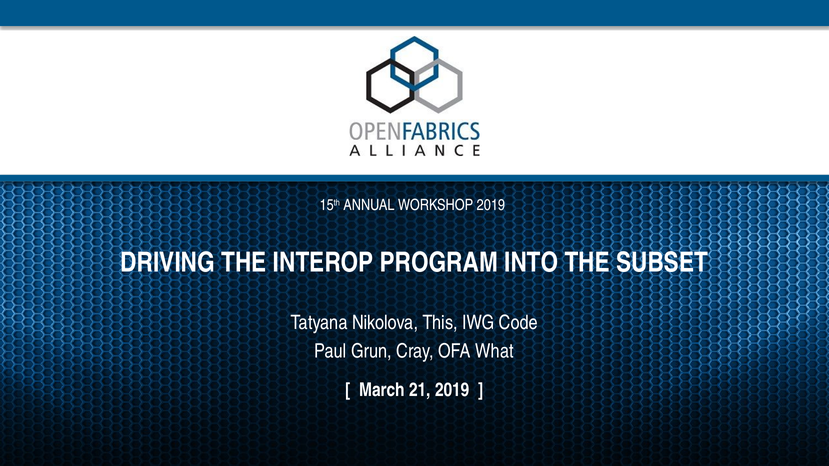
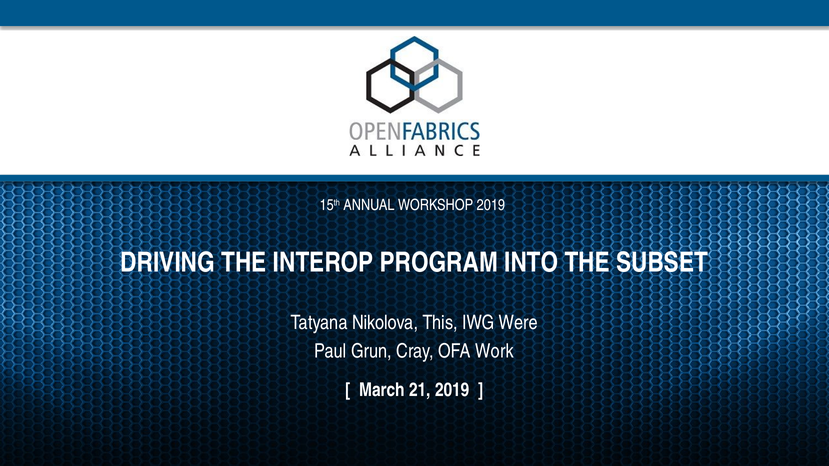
Code: Code -> Were (518, 323)
What: What -> Work (495, 351)
